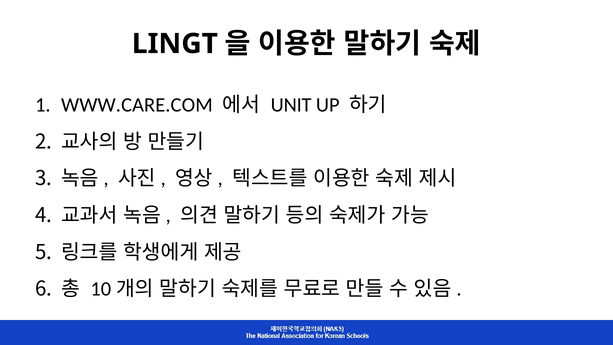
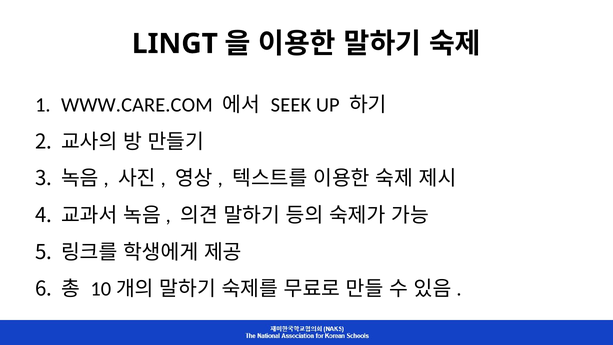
UNIT: UNIT -> SEEK (291, 105)
